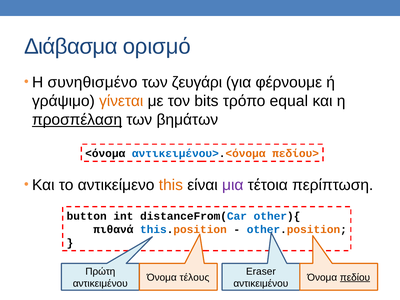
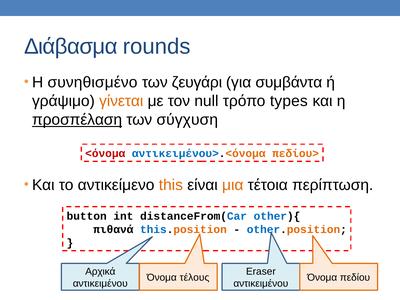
ορισμό: ορισμό -> rounds (157, 47)
φέρνουμε: φέρνουμε -> συμβάντα (289, 82)
bits: bits -> null (206, 101)
equal: equal -> types (289, 101)
βημάτων: βημάτων -> σύγχυση (187, 120)
<όνομα colour: black -> red (105, 154)
μια colour: purple -> orange (233, 185)
Πρώτη: Πρώτη -> Αρχικά (100, 271)
πεδίου underline: present -> none (355, 277)
